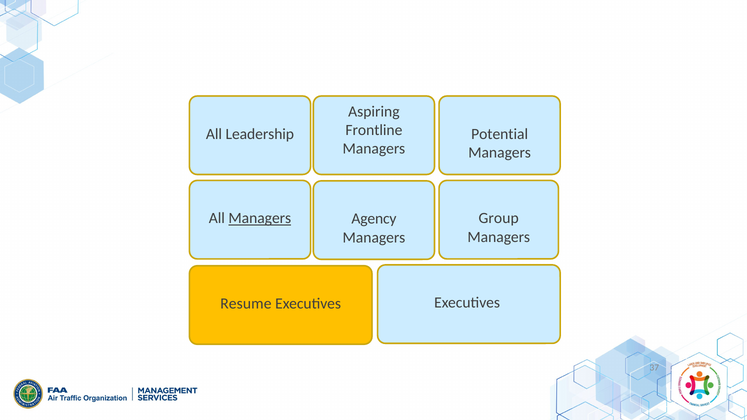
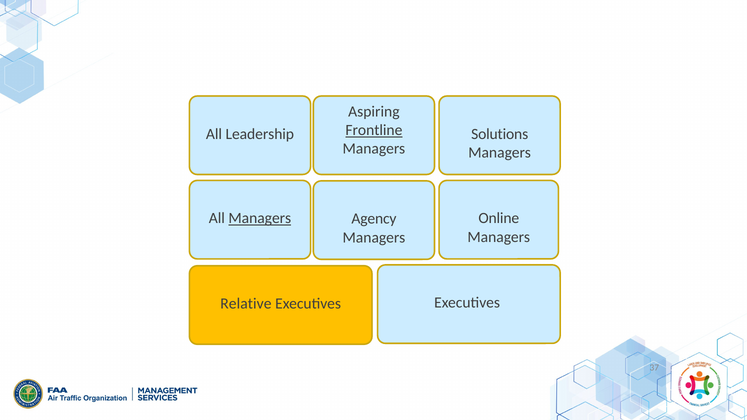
Frontline underline: none -> present (374, 130)
Potential: Potential -> Solutions (500, 134)
Group: Group -> Online (499, 218)
Resume: Resume -> Relative (246, 304)
